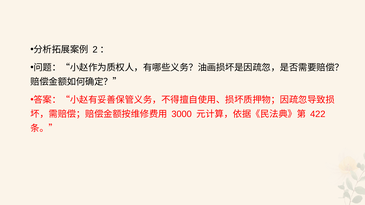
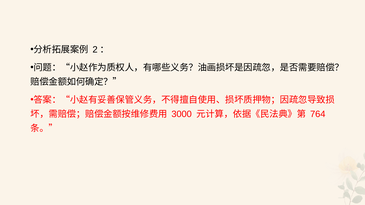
422: 422 -> 764 (318, 114)
